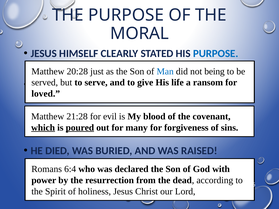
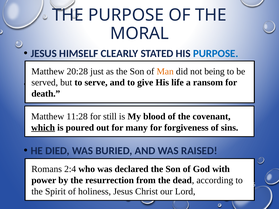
Man colour: blue -> orange (165, 71)
loved: loved -> death (46, 94)
21:28: 21:28 -> 11:28 (77, 117)
evil: evil -> still (110, 117)
poured underline: present -> none (80, 128)
6:4: 6:4 -> 2:4 (70, 169)
